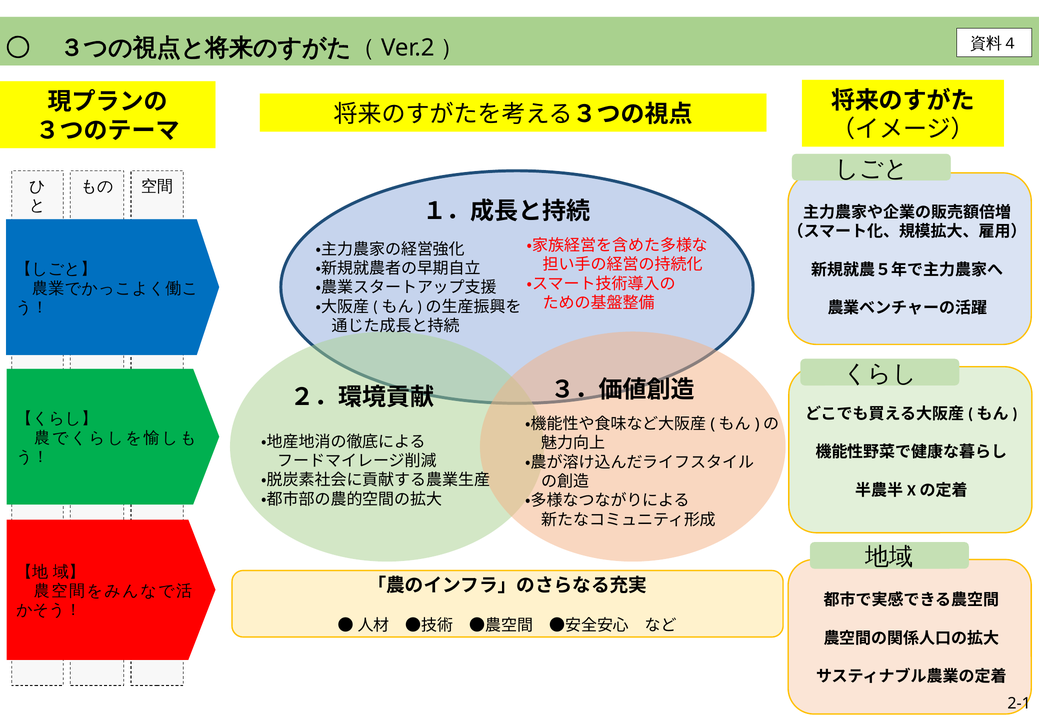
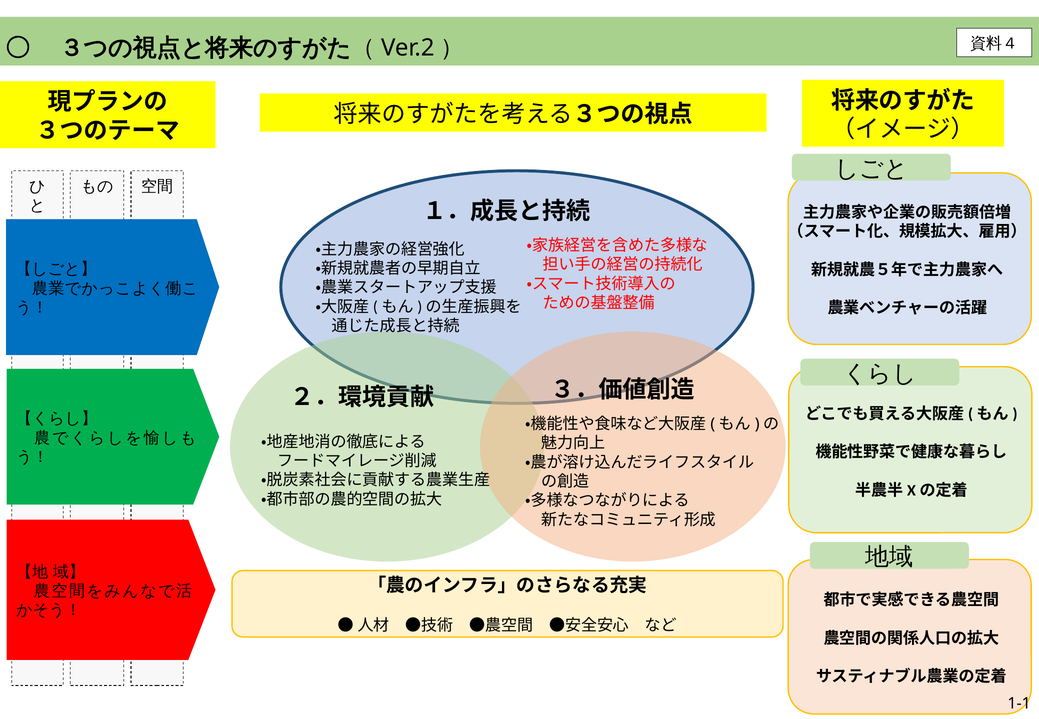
2-1: 2-1 -> 1-1 (1019, 704)
